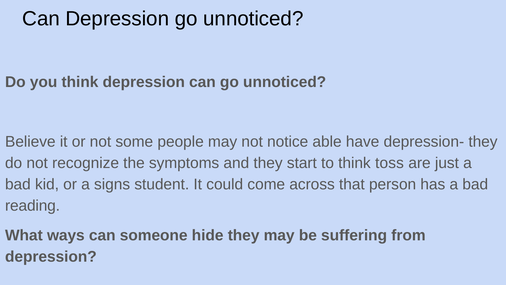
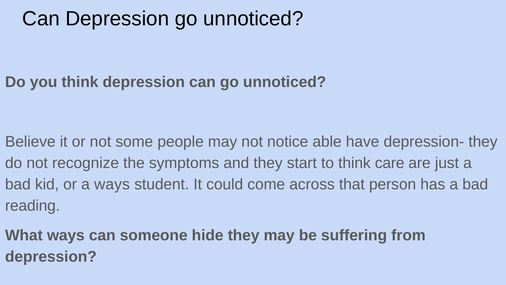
toss: toss -> care (390, 163)
a signs: signs -> ways (112, 184)
